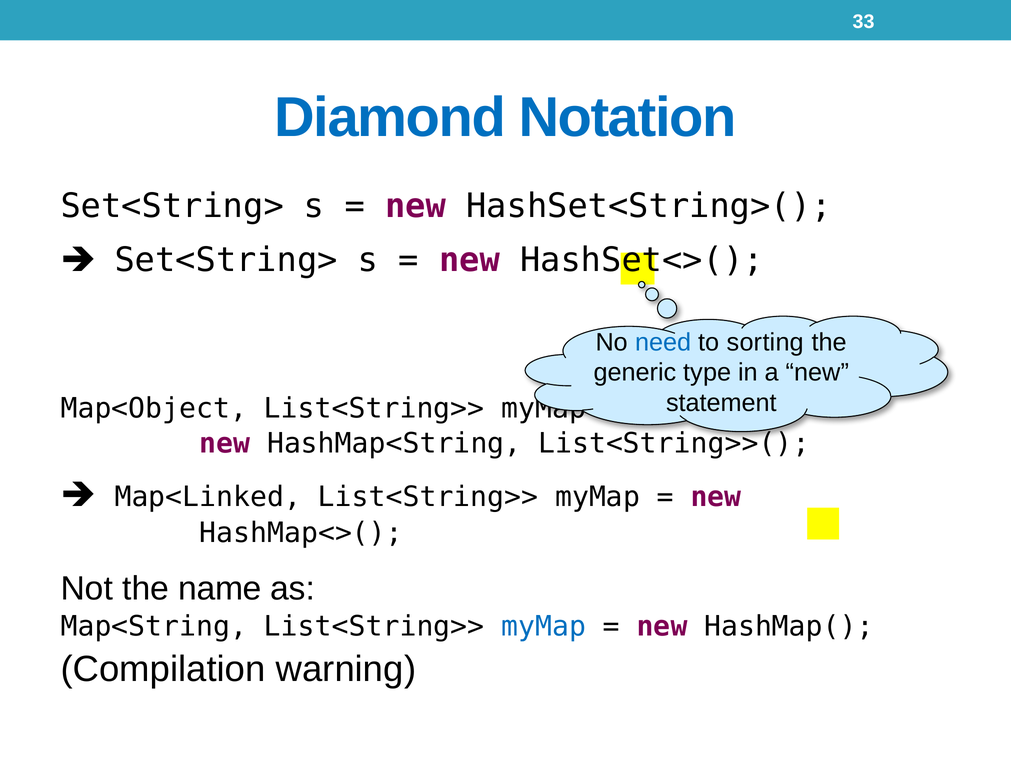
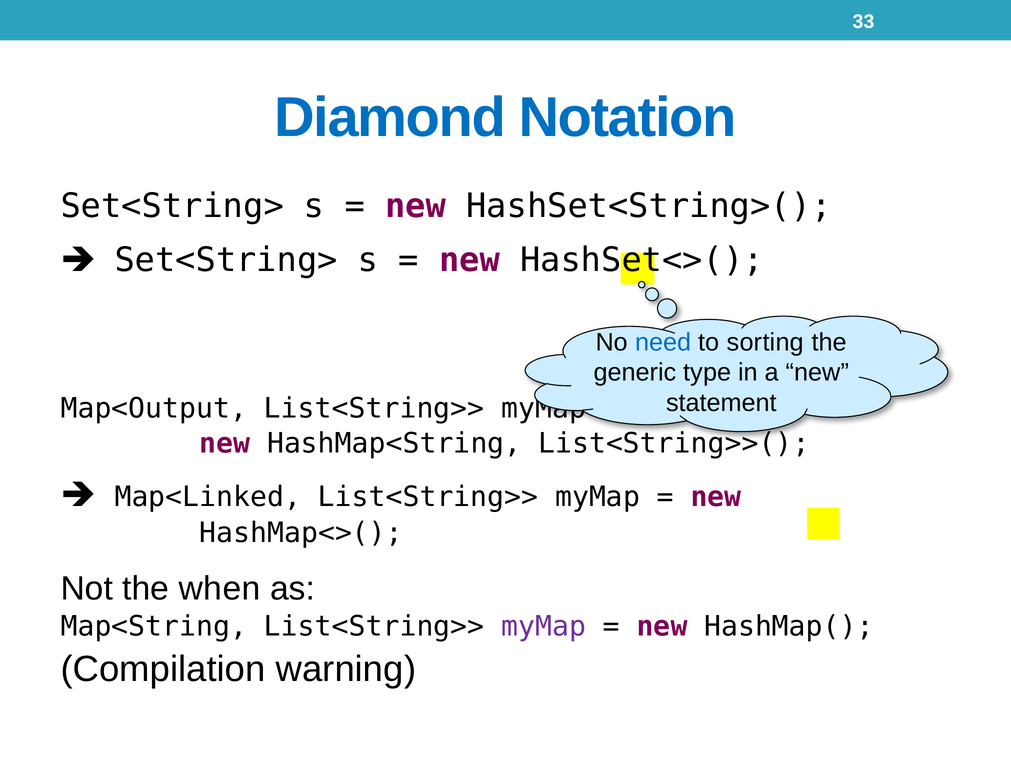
Map<Object: Map<Object -> Map<Output (154, 409)
name: name -> when (220, 589)
myMap colour: blue -> purple (544, 627)
